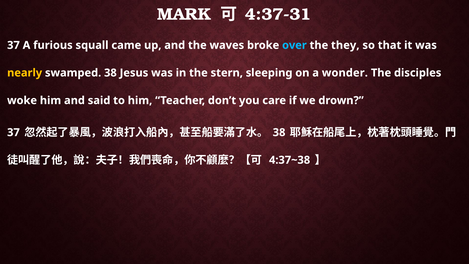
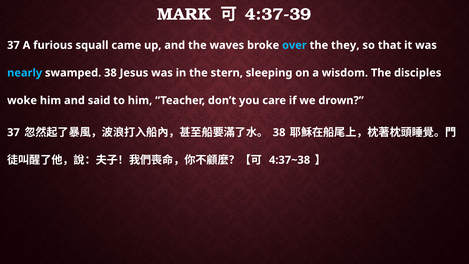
4:37-31: 4:37-31 -> 4:37-39 (278, 14)
nearly colour: yellow -> light blue (25, 73)
wonder: wonder -> wisdom (345, 73)
